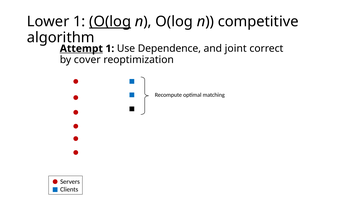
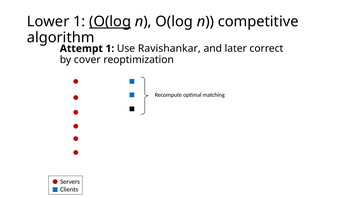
Attempt underline: present -> none (81, 49)
Dependence: Dependence -> Ravishankar (169, 49)
joint: joint -> later (236, 49)
